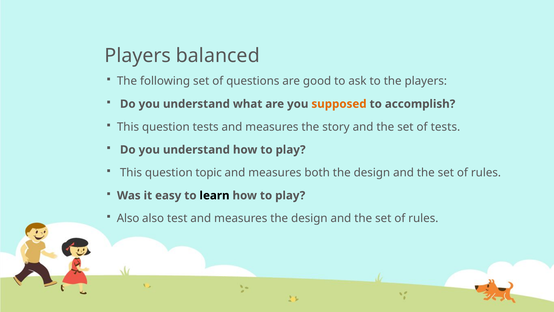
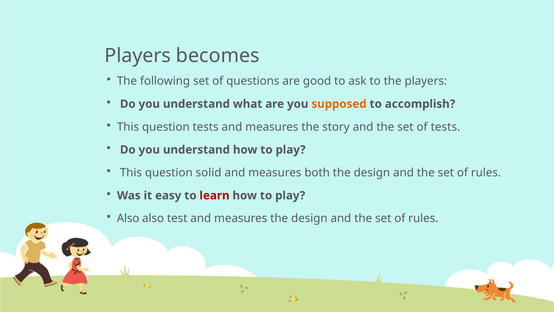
balanced: balanced -> becomes (218, 56)
topic: topic -> solid (209, 172)
learn colour: black -> red (215, 195)
